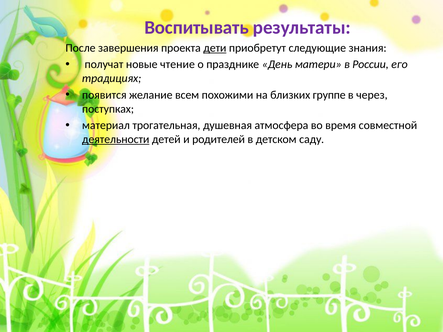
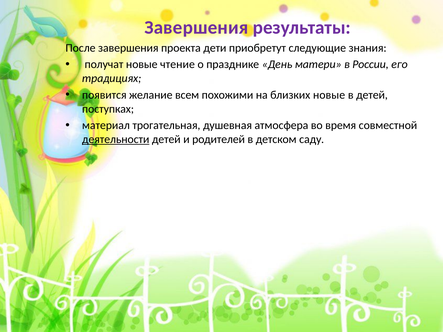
Воспитывать: Воспитывать -> Завершения (196, 28)
дети underline: present -> none (215, 48)
близких группе: группе -> новые (329, 95)
в через: через -> детей (372, 95)
